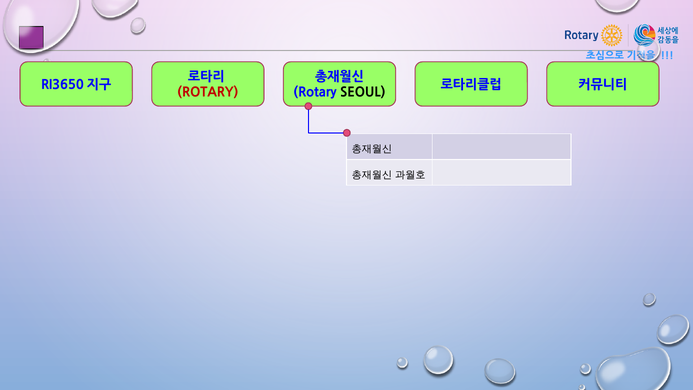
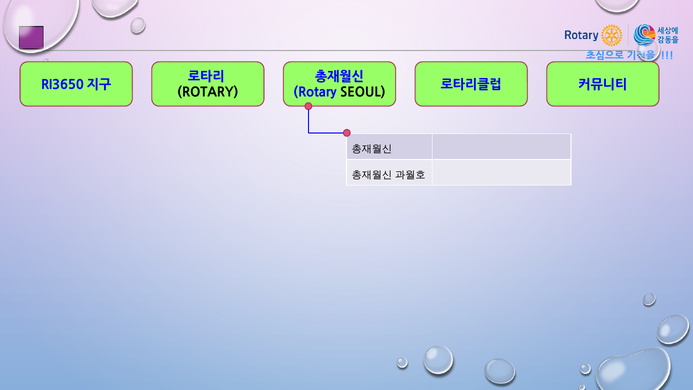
ROTARY colour: red -> black (208, 93)
